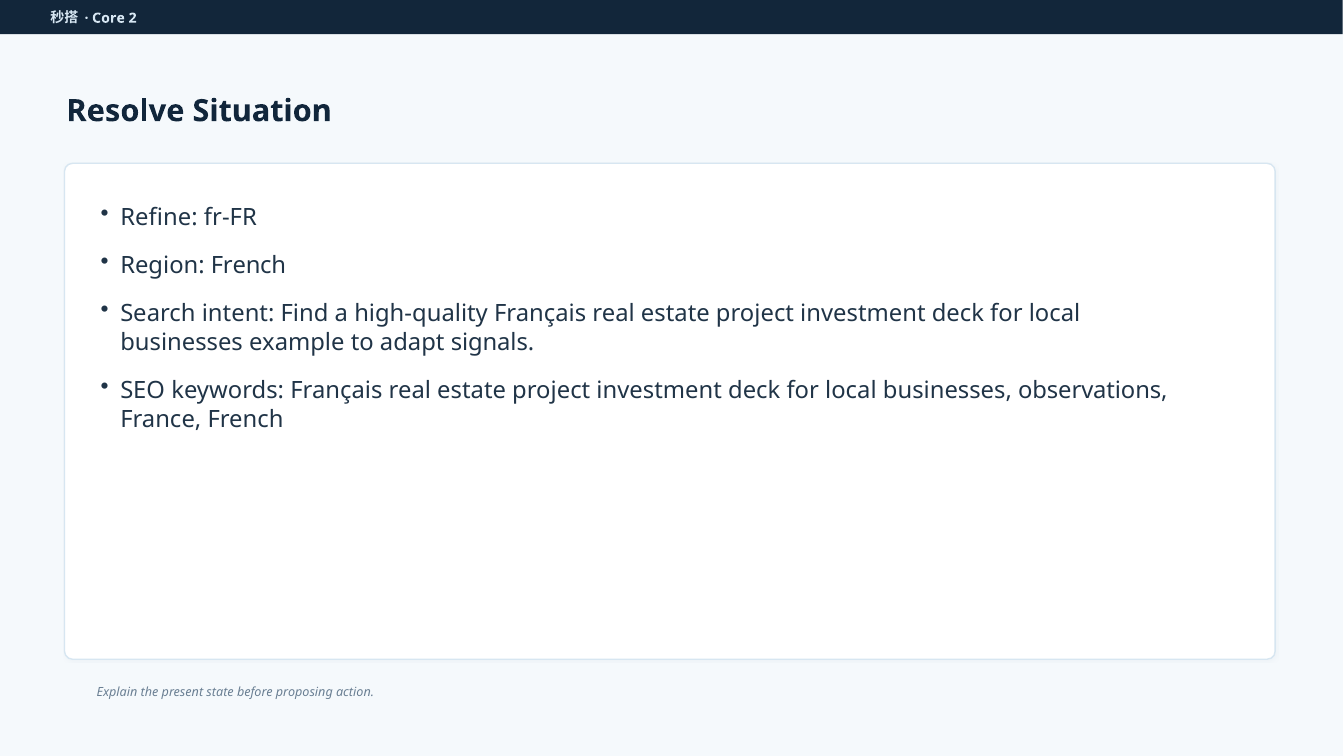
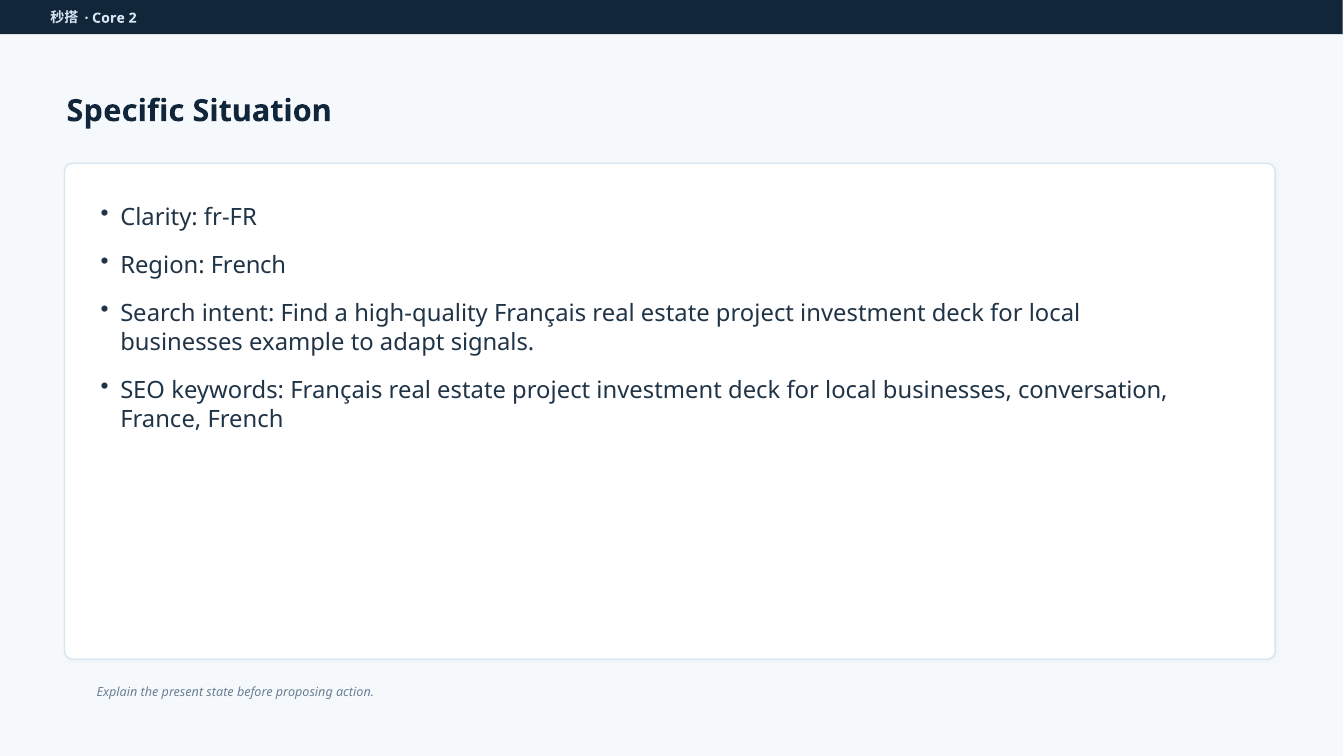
Resolve: Resolve -> Specific (125, 111)
Refine: Refine -> Clarity (159, 217)
observations: observations -> conversation (1093, 390)
